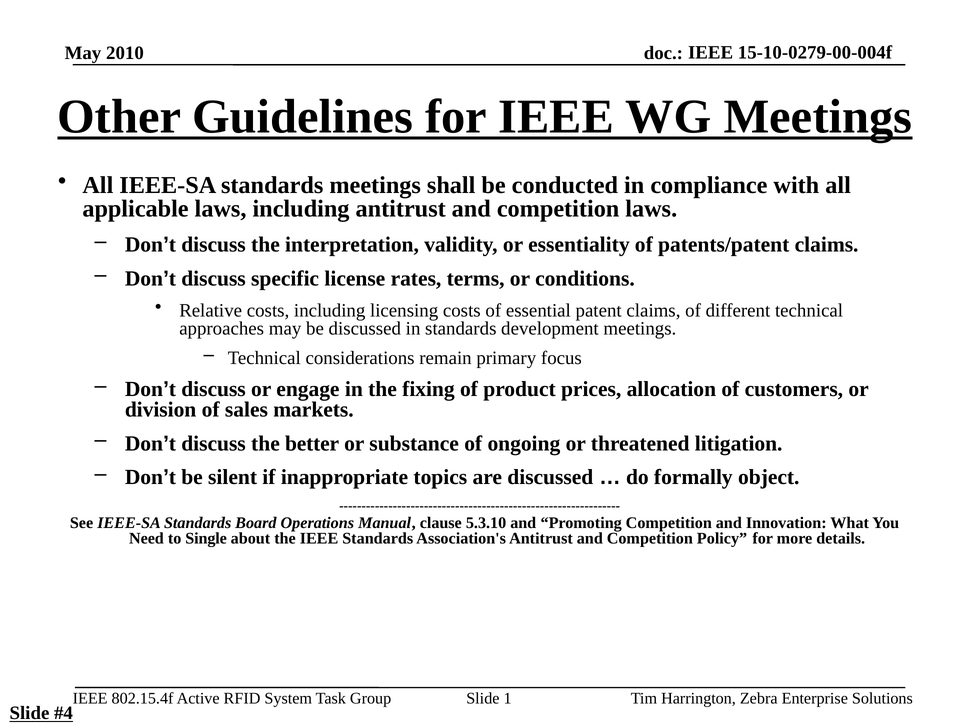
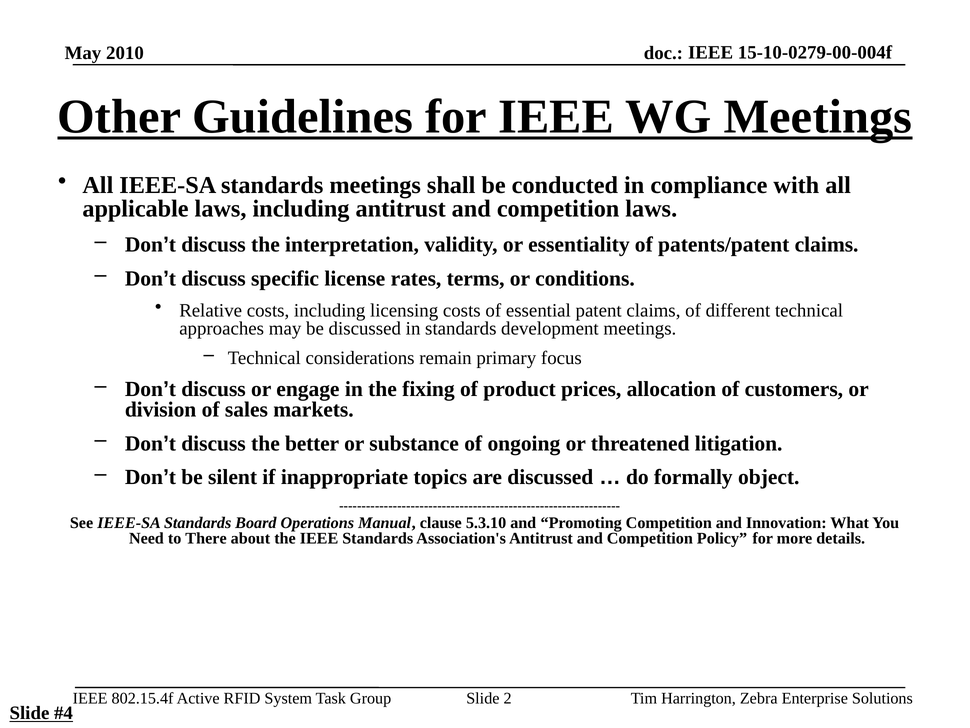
Single: Single -> There (206, 538)
1: 1 -> 2 (508, 698)
